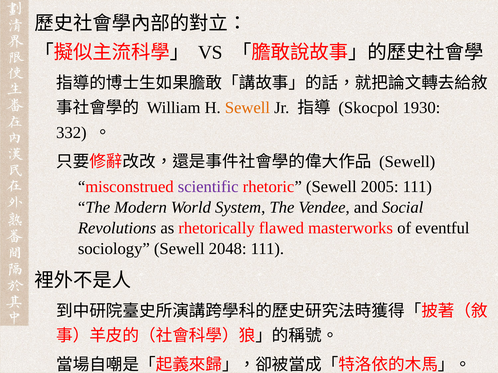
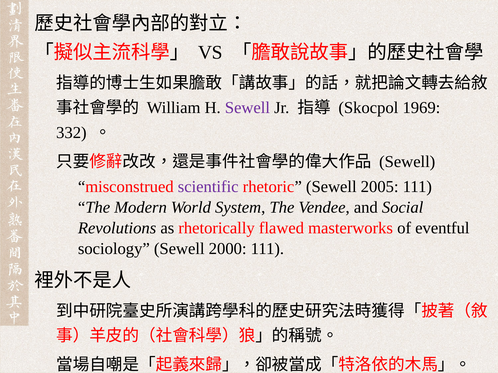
Sewell colour: orange -> purple (247, 108)
1930: 1930 -> 1969 (421, 108)
2048: 2048 -> 2000 (228, 249)
